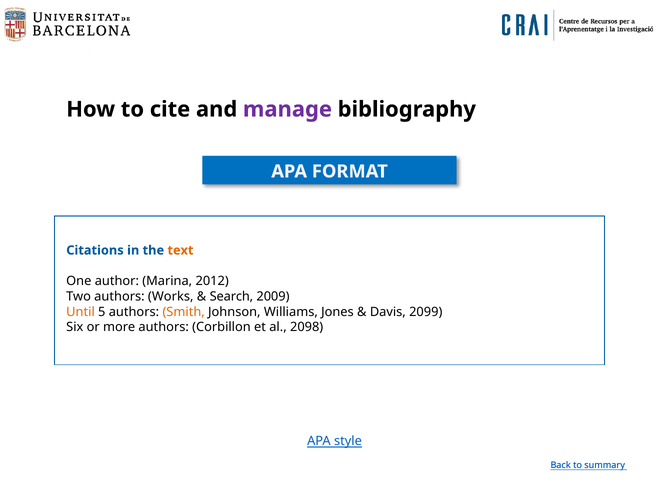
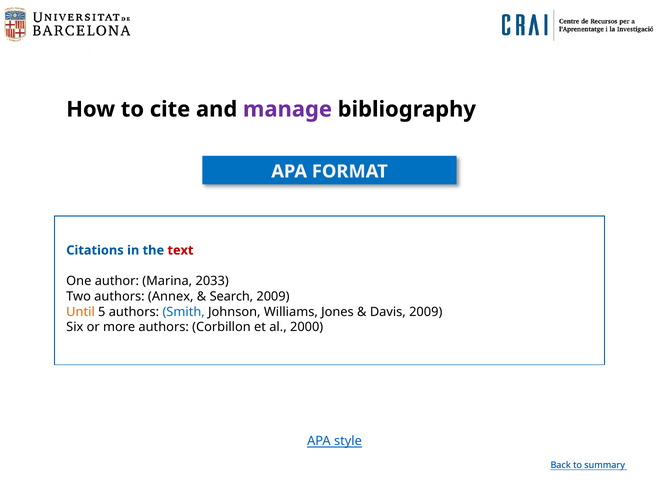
text colour: orange -> red (180, 250)
2012: 2012 -> 2033 (212, 281)
Works: Works -> Annex (171, 297)
Smith colour: orange -> blue (184, 312)
Davis 2099: 2099 -> 2009 (426, 312)
2098: 2098 -> 2000 (307, 327)
